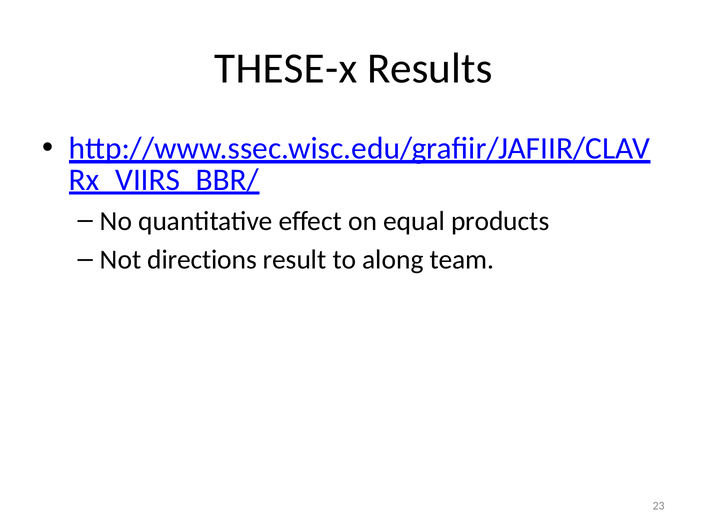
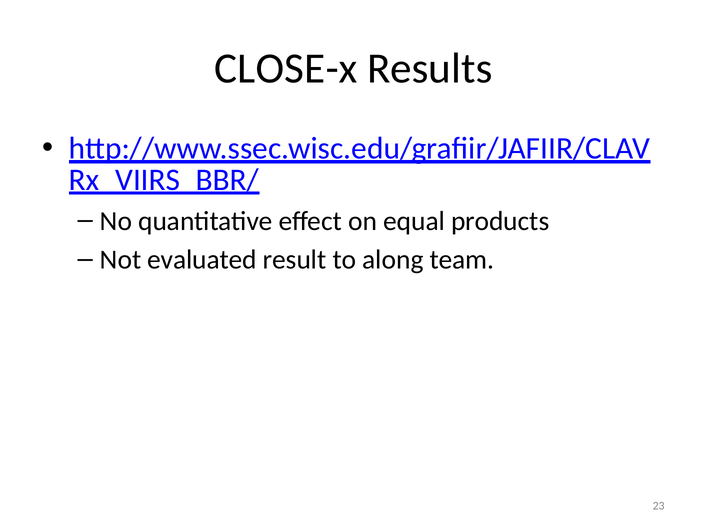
THESE-x: THESE-x -> CLOSE-x (286, 68)
directions: directions -> evaluated (202, 260)
